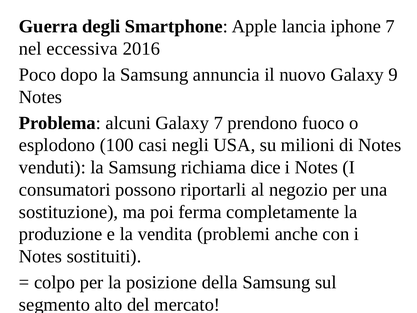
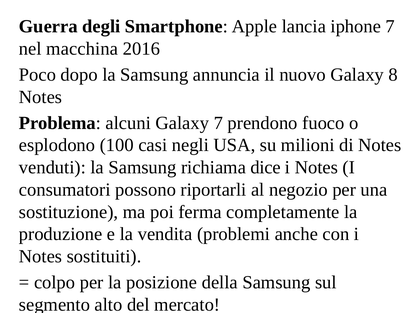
eccessiva: eccessiva -> macchina (82, 49)
9: 9 -> 8 (393, 75)
